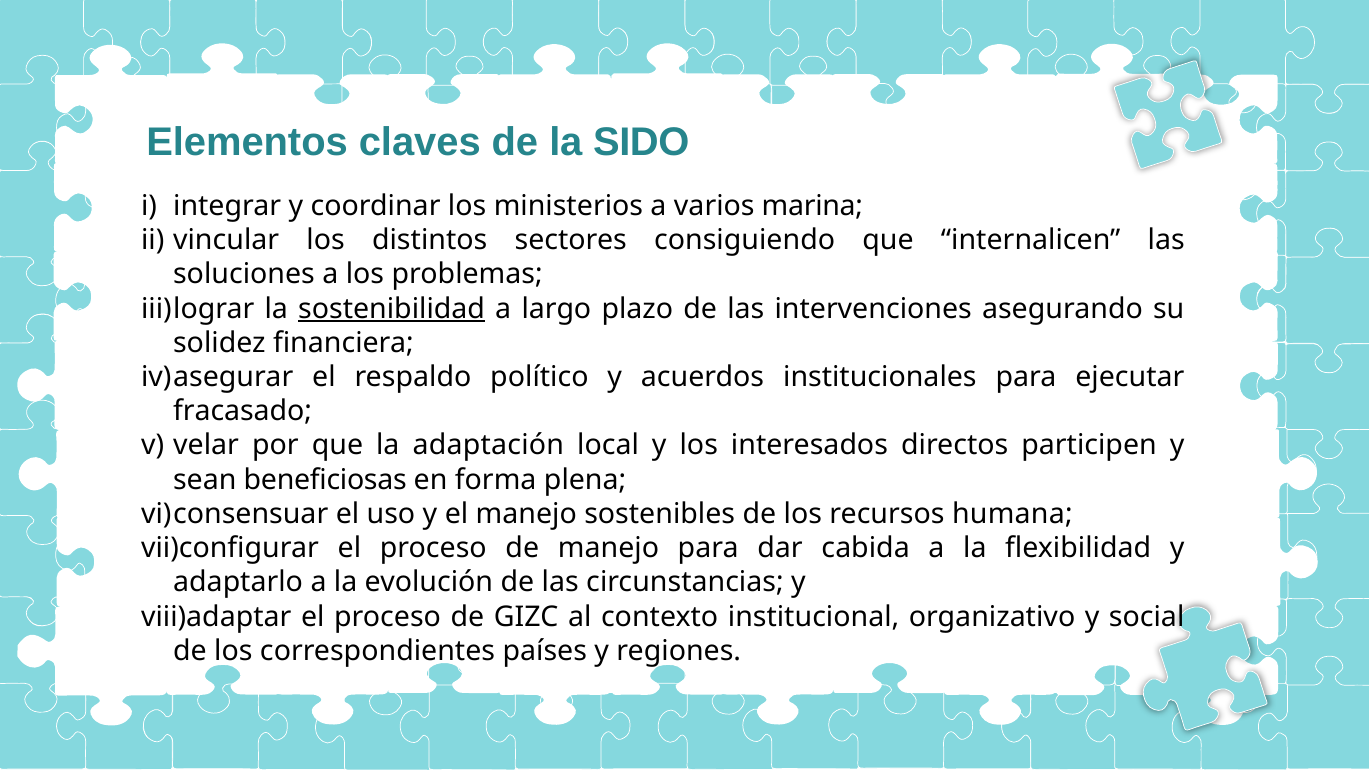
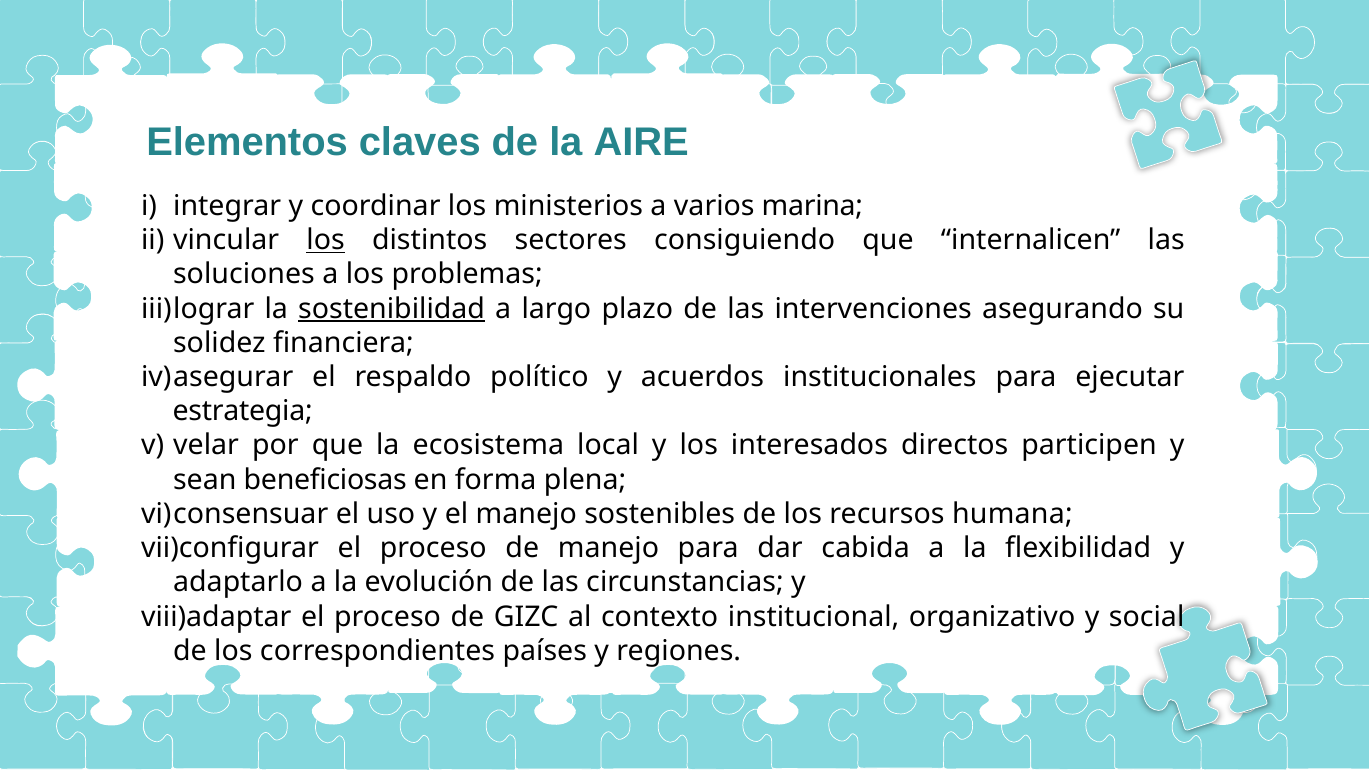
SIDO: SIDO -> AIRE (641, 142)
los underline: none -> present (326, 240)
fracasado: fracasado -> estrategia (243, 411)
adaptación: adaptación -> ecosistema (488, 446)
